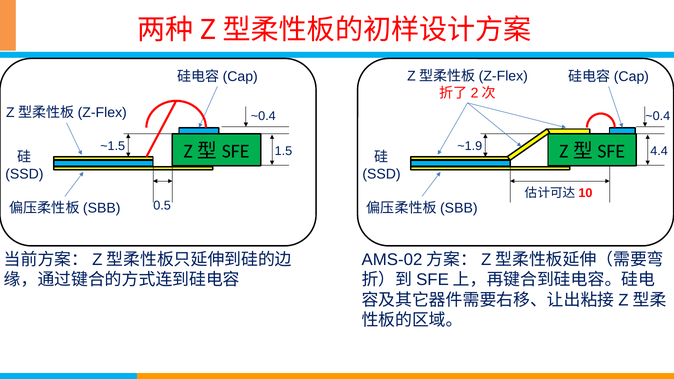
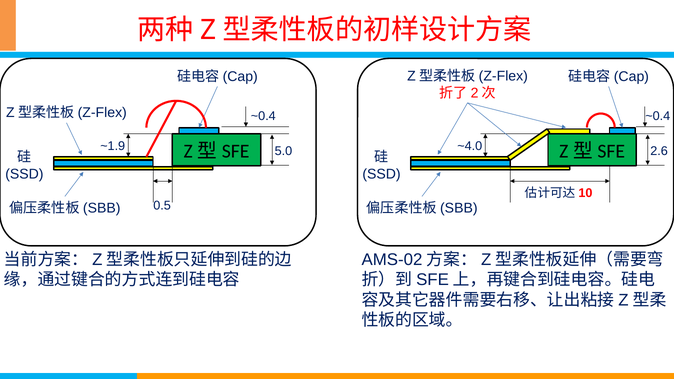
~1.5: ~1.5 -> ~1.9 (113, 146)
~1.9: ~1.9 -> ~4.0 (470, 146)
1.5: 1.5 -> 5.0 (283, 151)
4.4: 4.4 -> 2.6 (659, 151)
